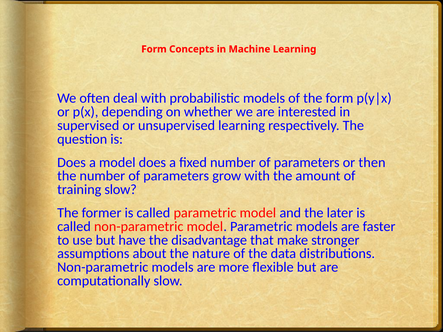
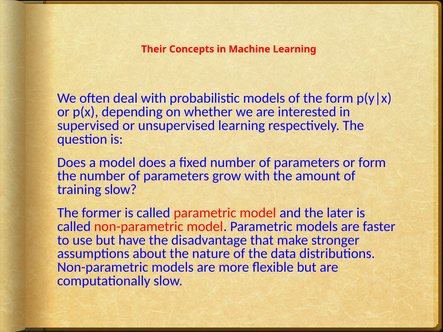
Form: Form -> Their (154, 49)
or then: then -> form (372, 163)
